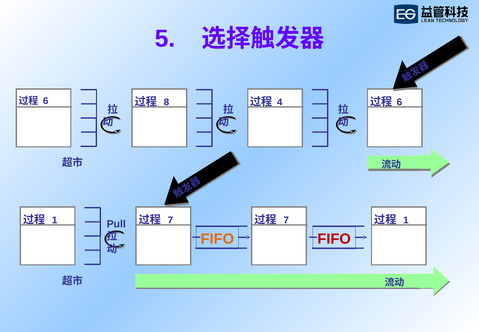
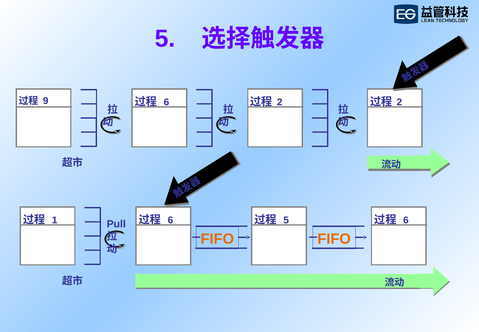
6: 6 -> 9 (46, 101)
8: 8 -> 6 (166, 102)
4: 4 -> 2 (280, 102)
6: 6 -> 2 (399, 102)
7: 7 -> 6 (170, 220)
7: 7 -> 5 (286, 220)
1: 1 -> 6 (406, 220)
FIFO colour: red -> orange (334, 239)
